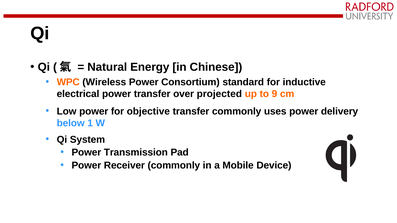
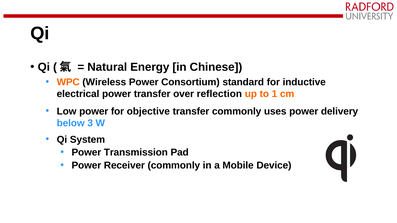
projected: projected -> reflection (219, 94)
9: 9 -> 1 (274, 94)
1: 1 -> 3 (90, 123)
